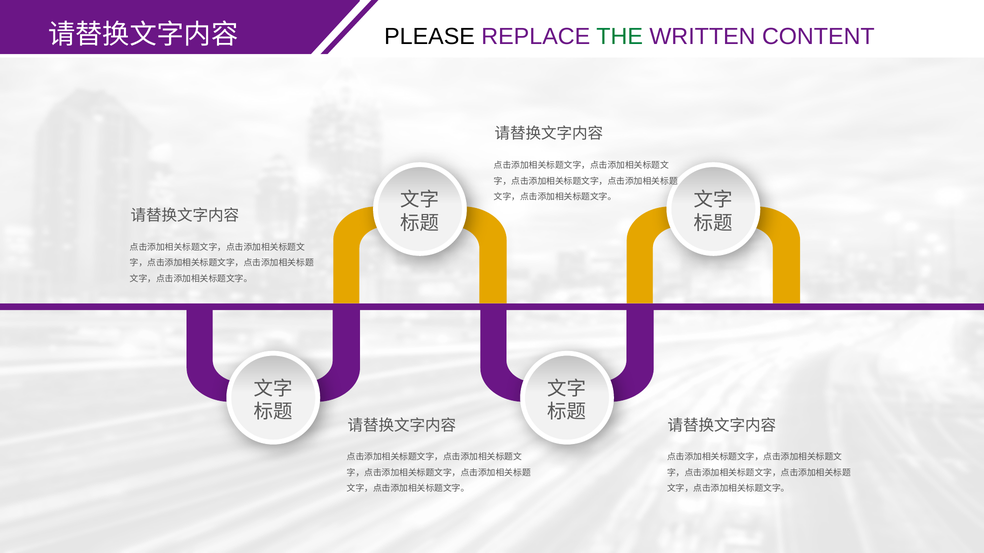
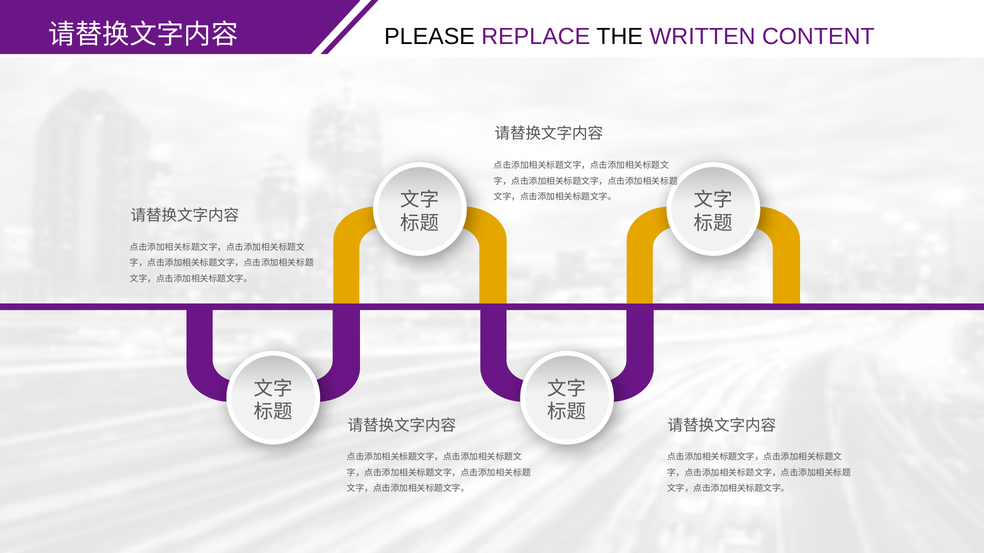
THE colour: green -> black (620, 37)
